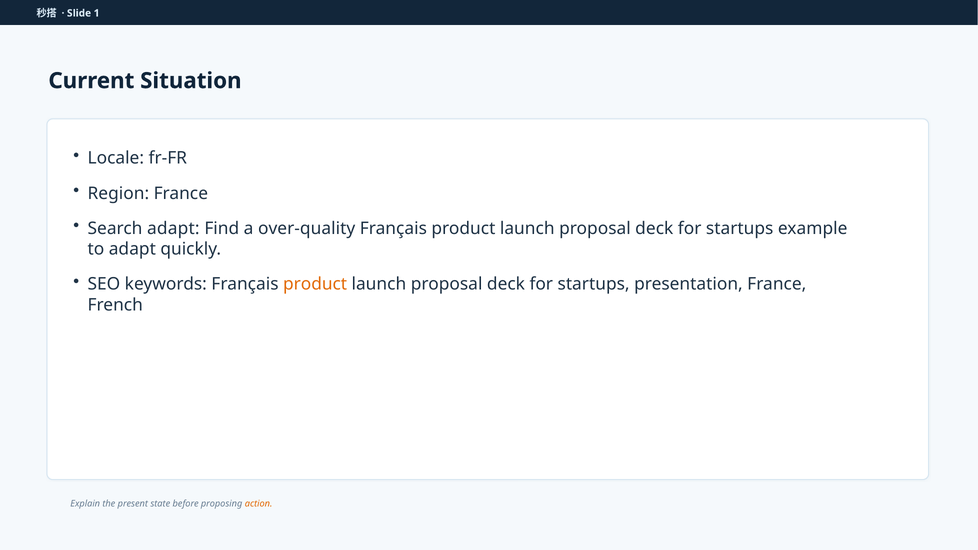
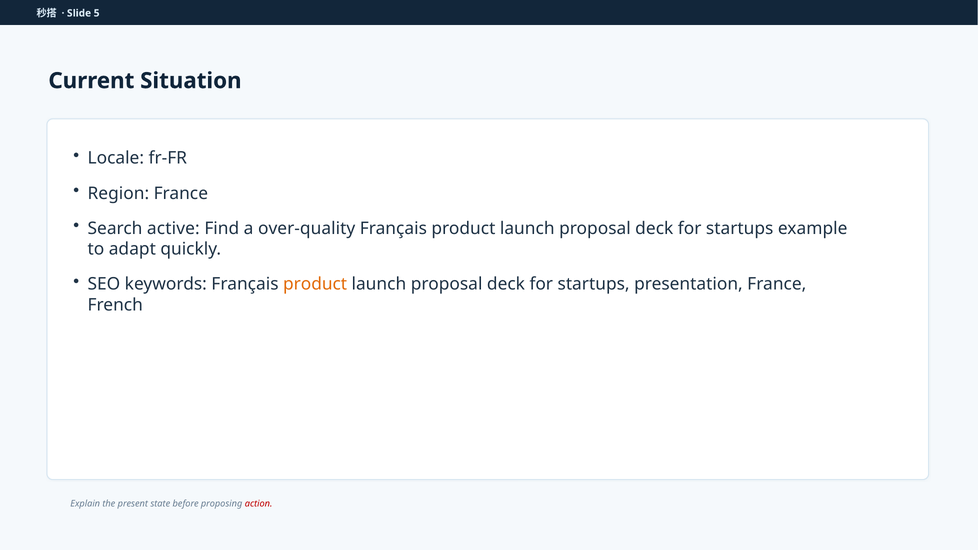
1: 1 -> 5 (97, 13)
Search adapt: adapt -> active (173, 228)
action colour: orange -> red (259, 504)
